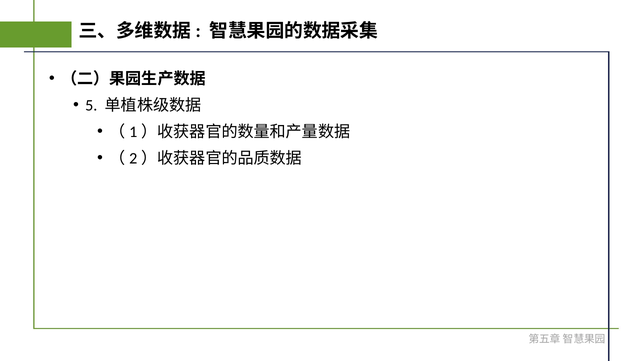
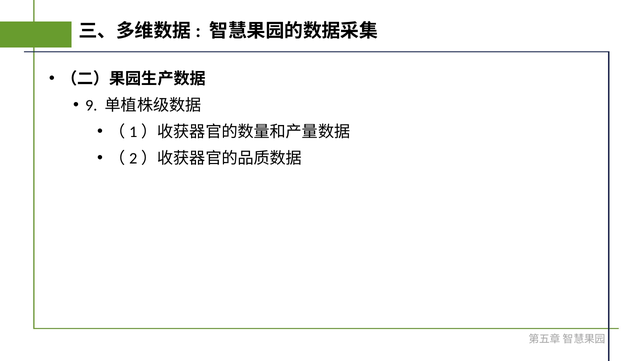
5: 5 -> 9 (91, 106)
